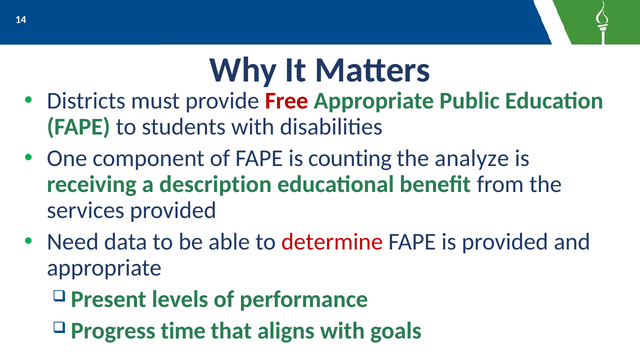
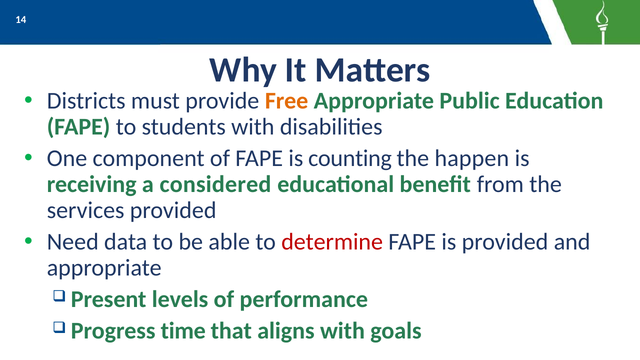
Free colour: red -> orange (287, 101)
analyze: analyze -> happen (472, 158)
description: description -> considered (215, 184)
